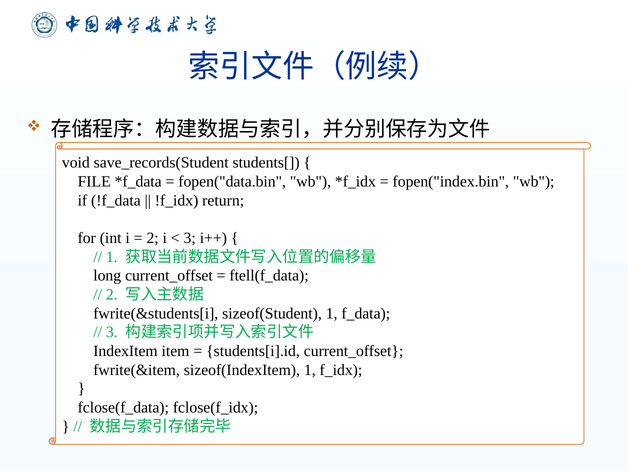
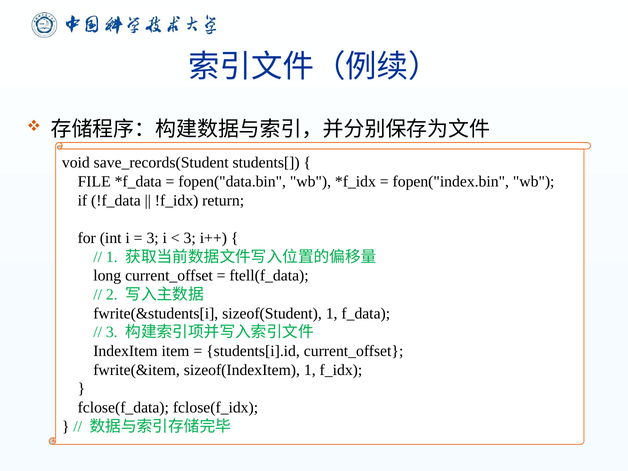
2: 2 -> 3 (153, 238)
